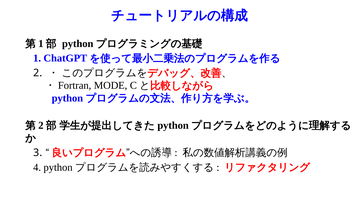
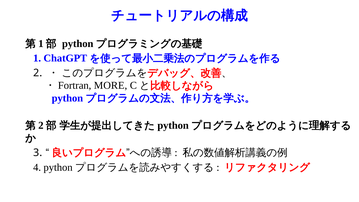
MODE: MODE -> MORE (111, 86)
